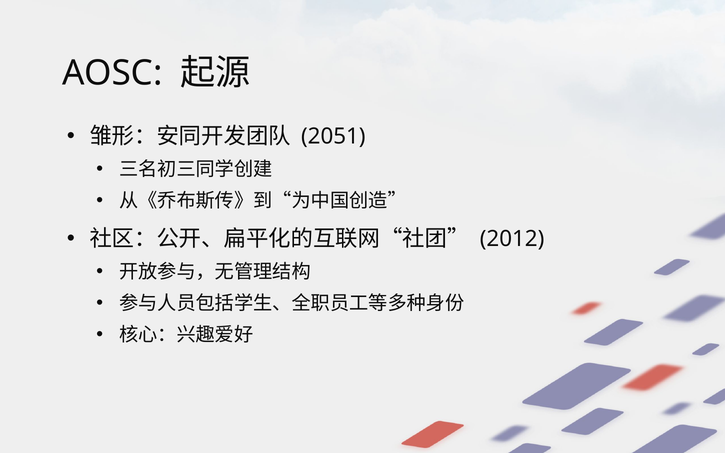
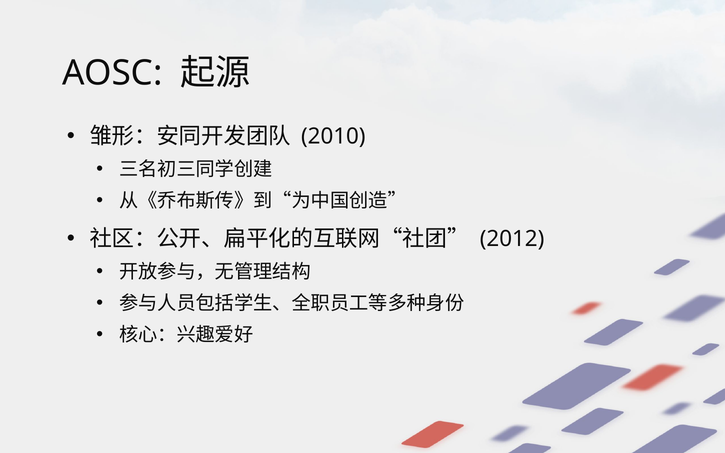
2051: 2051 -> 2010 (333, 137)
